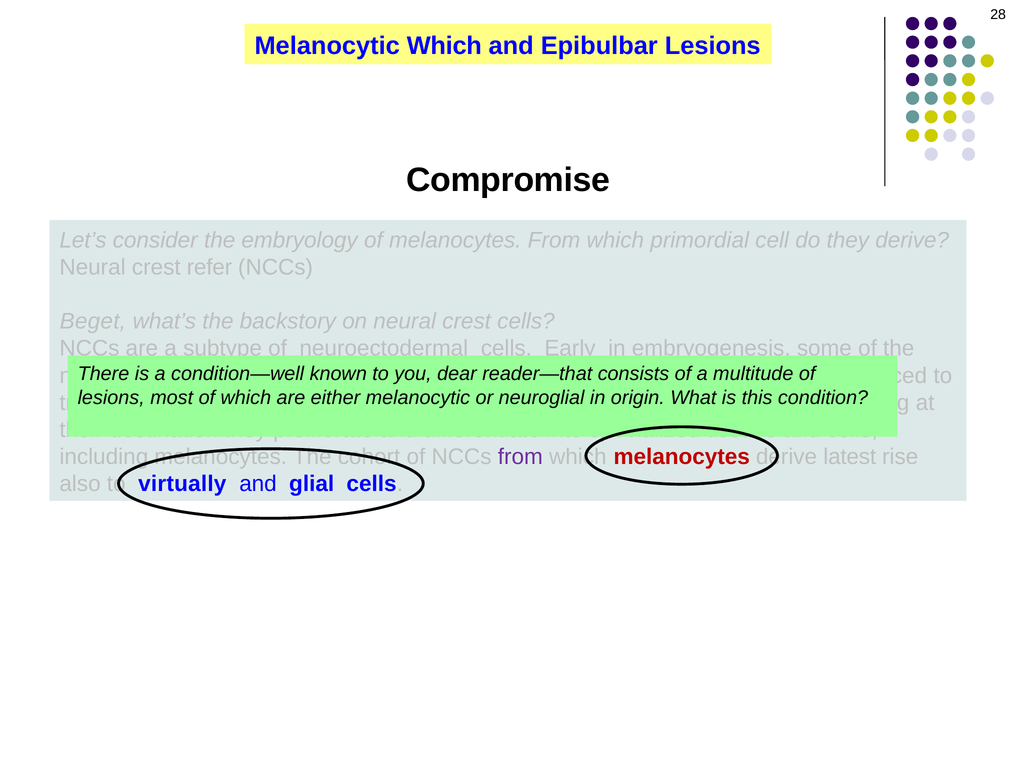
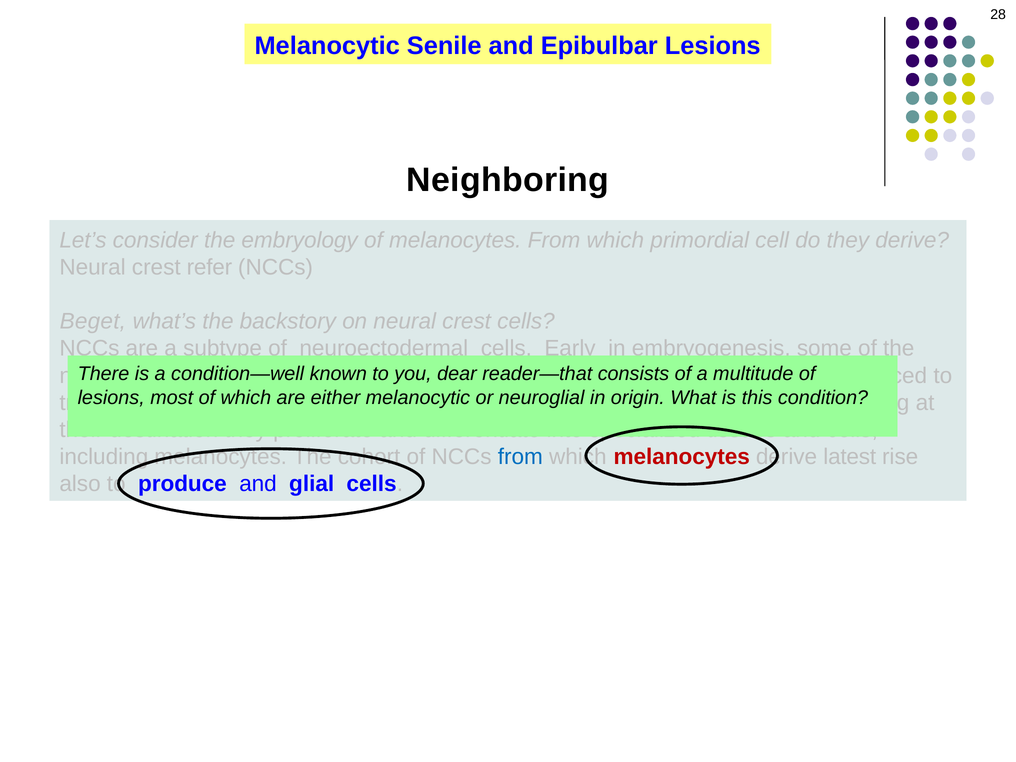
Melanocytic Which: Which -> Senile (444, 46)
Compromise: Compromise -> Neighboring (508, 180)
from colour: purple -> blue (520, 457)
virtually: virtually -> produce (182, 484)
